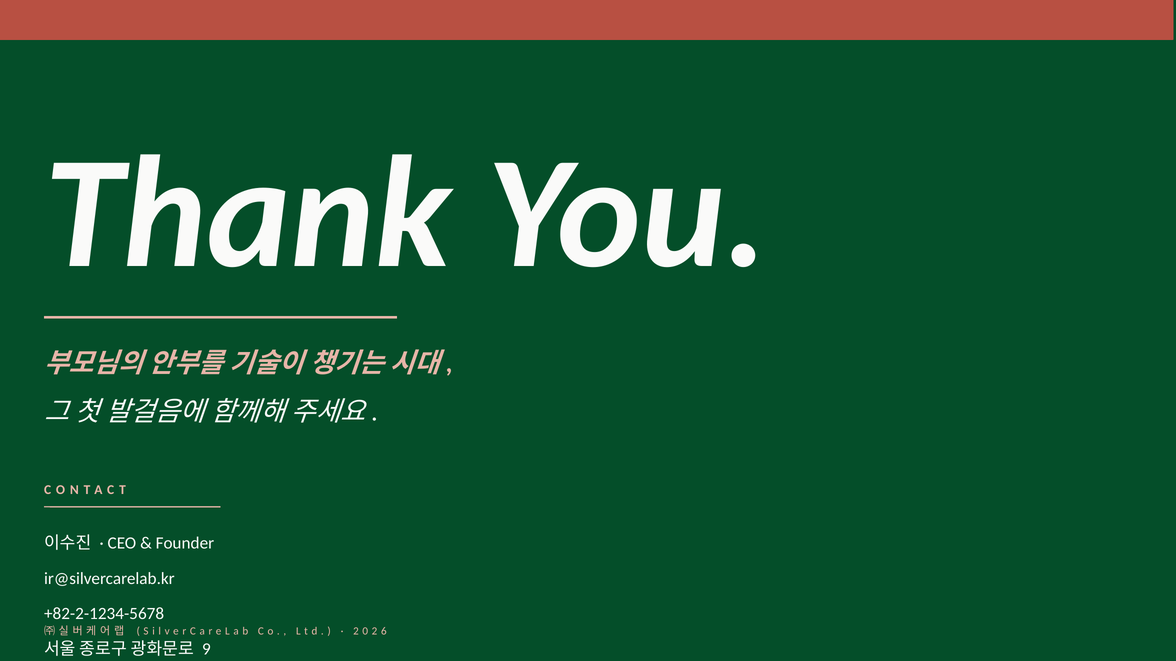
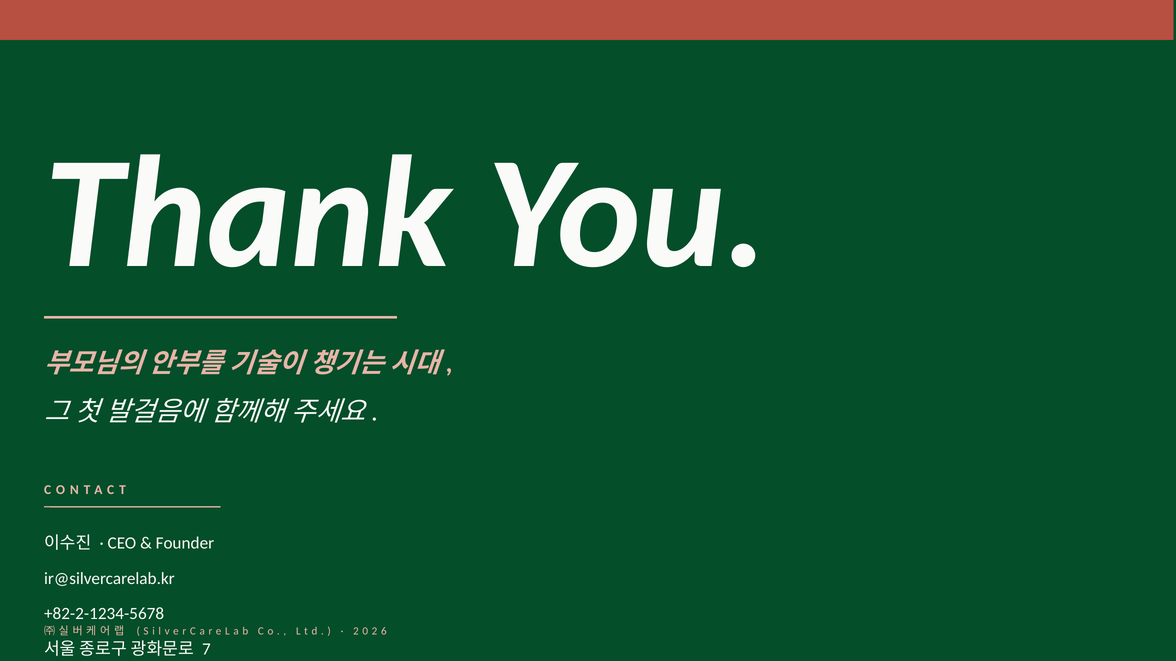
9: 9 -> 7 (206, 649)
